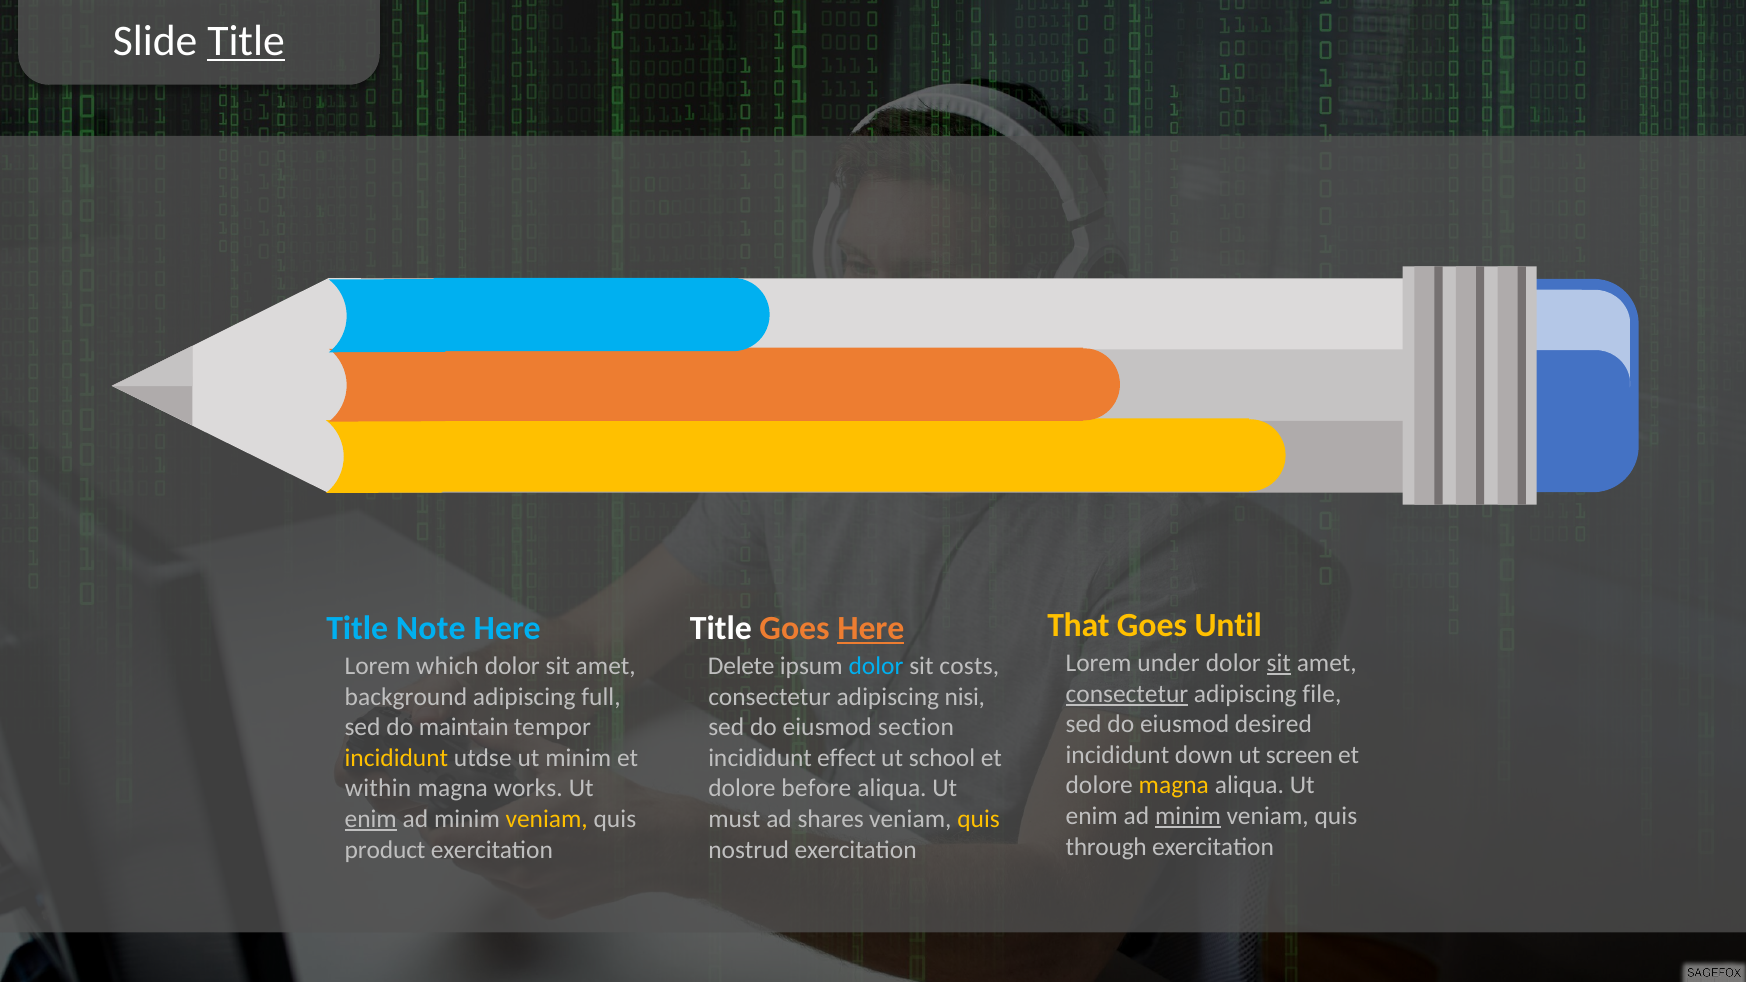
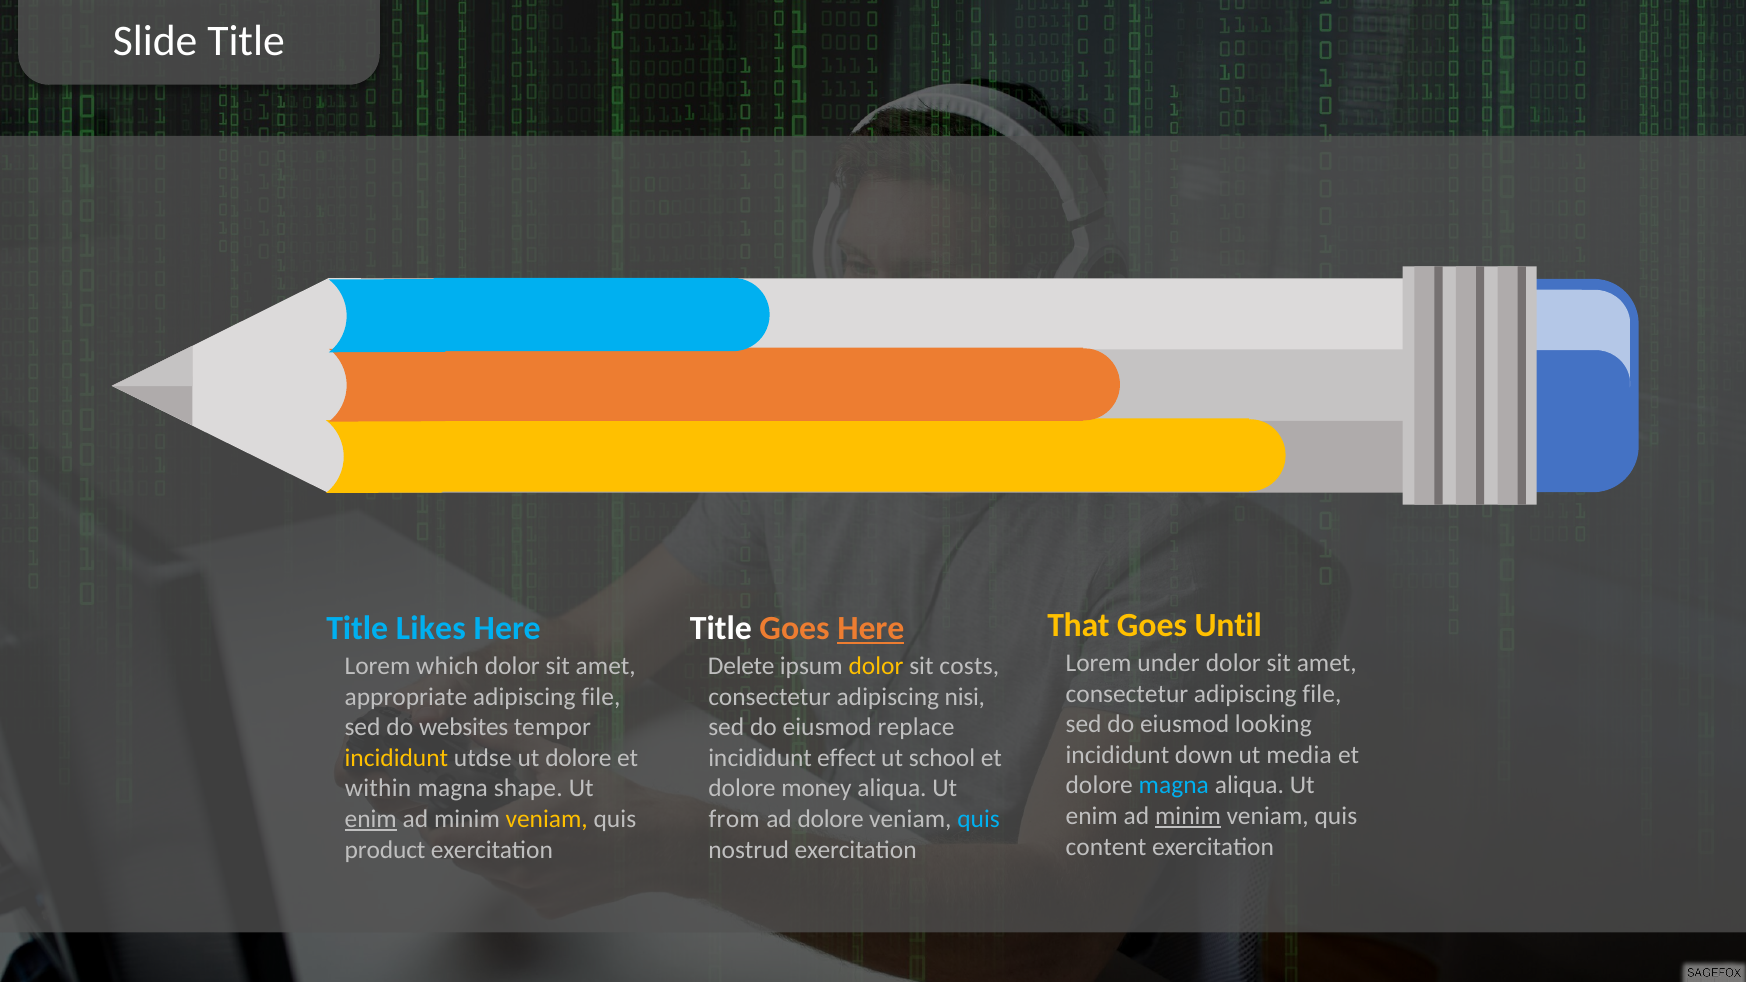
Title underline: present -> none (246, 41)
Note: Note -> Likes (431, 629)
sit underline: present -> none (1279, 663)
dolor colour: light blue -> yellow (876, 666)
consectetur underline: present -> none (1127, 694)
background: background -> appropriate (406, 697)
full: full -> file (601, 697)
desired: desired -> looking (1273, 724)
maintain: maintain -> websites (464, 727)
section: section -> replace (916, 727)
screen: screen -> media (1299, 755)
ut minim: minim -> dolore (578, 758)
magna colour: yellow -> light blue (1174, 786)
works: works -> shape (528, 789)
before: before -> money (817, 789)
must: must -> from (734, 819)
ad shares: shares -> dolore (831, 819)
quis colour: yellow -> light blue (979, 819)
through: through -> content (1106, 847)
